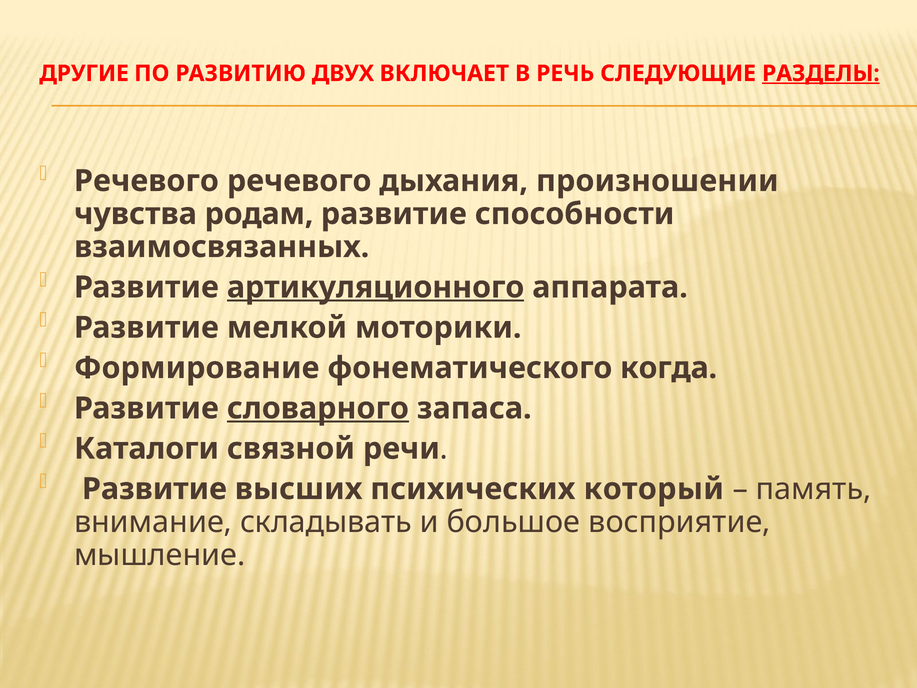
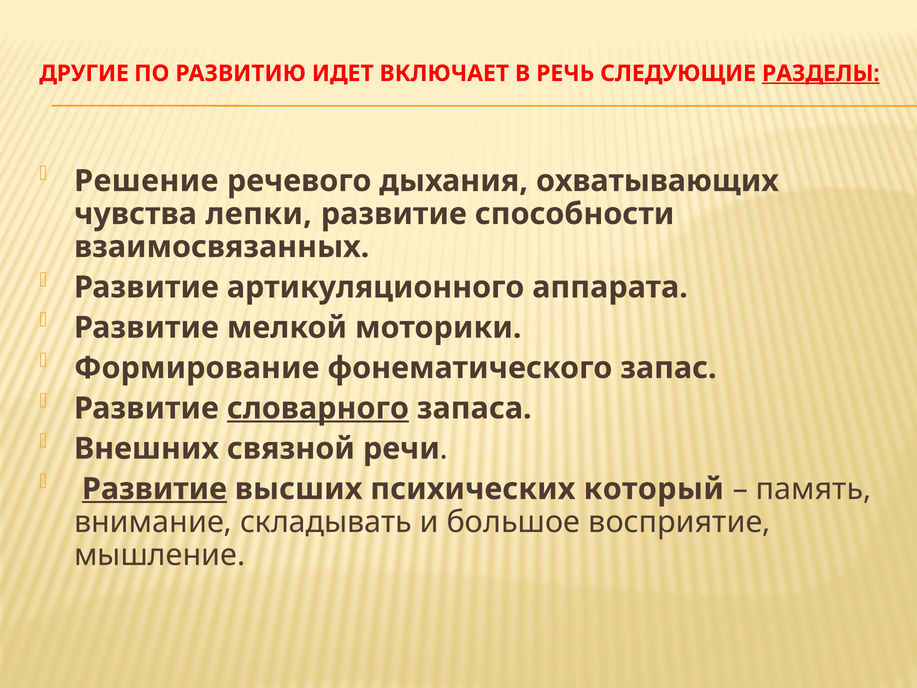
ДВУХ: ДВУХ -> ИДЕТ (343, 73)
Речевого: Речевого -> Решение (146, 181)
произношении: произношении -> охватывающих (657, 181)
родам: родам -> лепки (259, 214)
артикуляционного underline: present -> none (376, 287)
когда: когда -> запас (668, 368)
Каталоги: Каталоги -> Внешних (146, 448)
Развитие underline: none -> present (154, 489)
